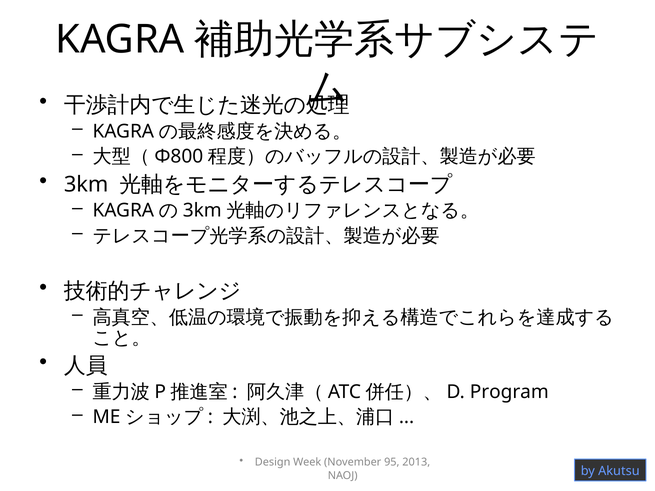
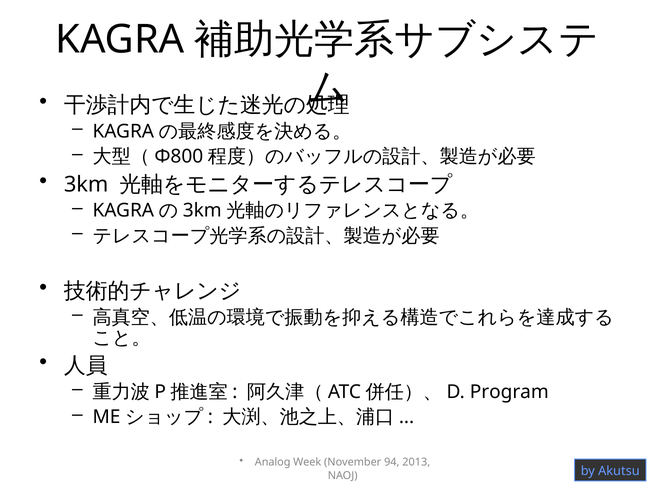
Design: Design -> Analog (273, 463)
95: 95 -> 94 (392, 463)
